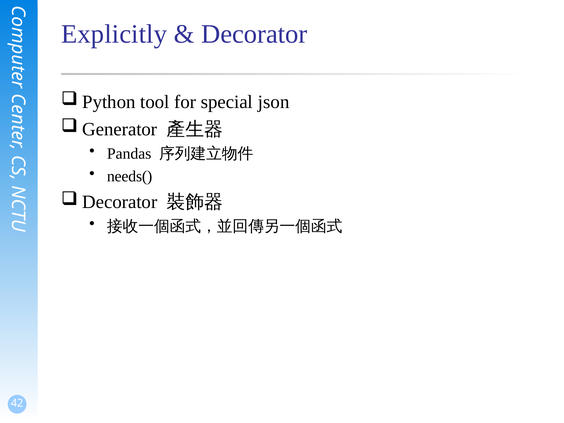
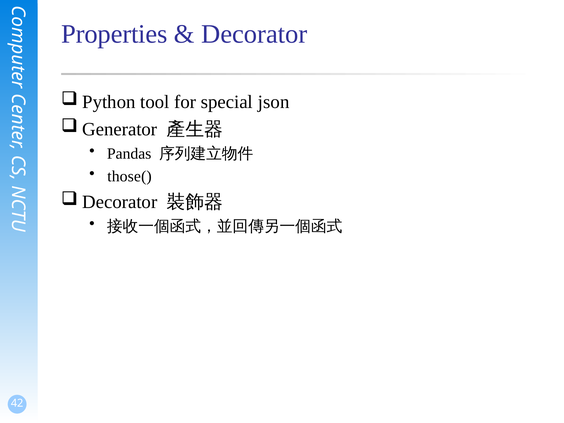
Explicitly: Explicitly -> Properties (114, 34)
needs(: needs( -> those( (129, 176)
